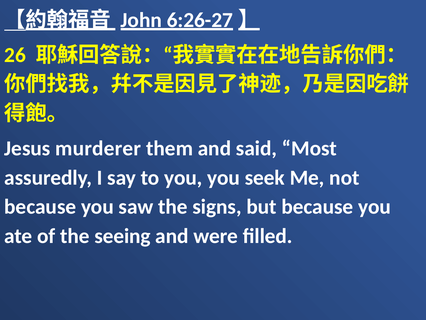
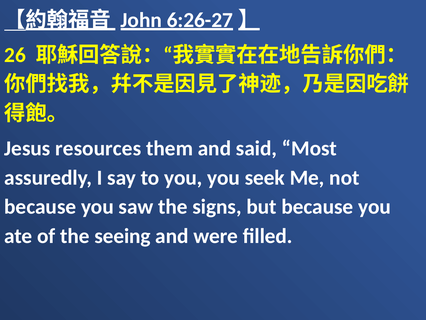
murderer: murderer -> resources (98, 148)
